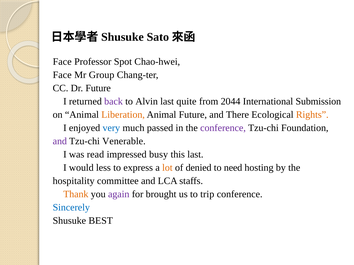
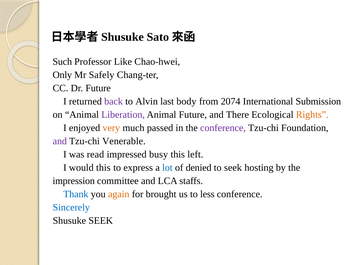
Face: Face -> Such (62, 62)
Spot: Spot -> Like (123, 62)
Face: Face -> Only (62, 75)
Group: Group -> Safely (102, 75)
quite: quite -> body (186, 102)
2044: 2044 -> 2074 (231, 102)
Liberation colour: orange -> purple (123, 115)
very colour: blue -> orange (111, 128)
this last: last -> left (195, 155)
would less: less -> this (103, 168)
lot colour: orange -> blue (167, 168)
to need: need -> seek (233, 168)
hospitality: hospitality -> impression (74, 181)
Thank colour: orange -> blue (76, 195)
again colour: purple -> orange (119, 195)
trip: trip -> less (207, 195)
Shusuke BEST: BEST -> SEEK (101, 221)
